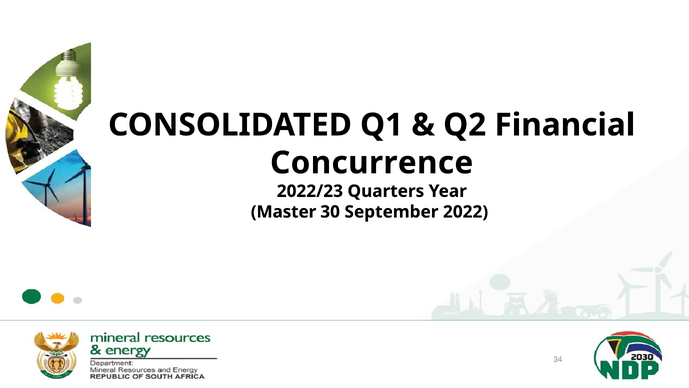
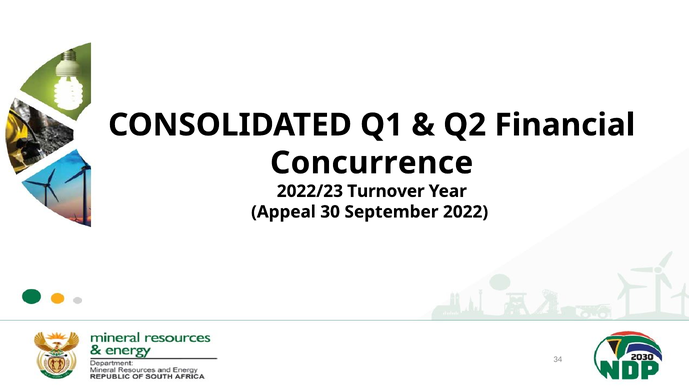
Quarters: Quarters -> Turnover (386, 191)
Master: Master -> Appeal (283, 212)
